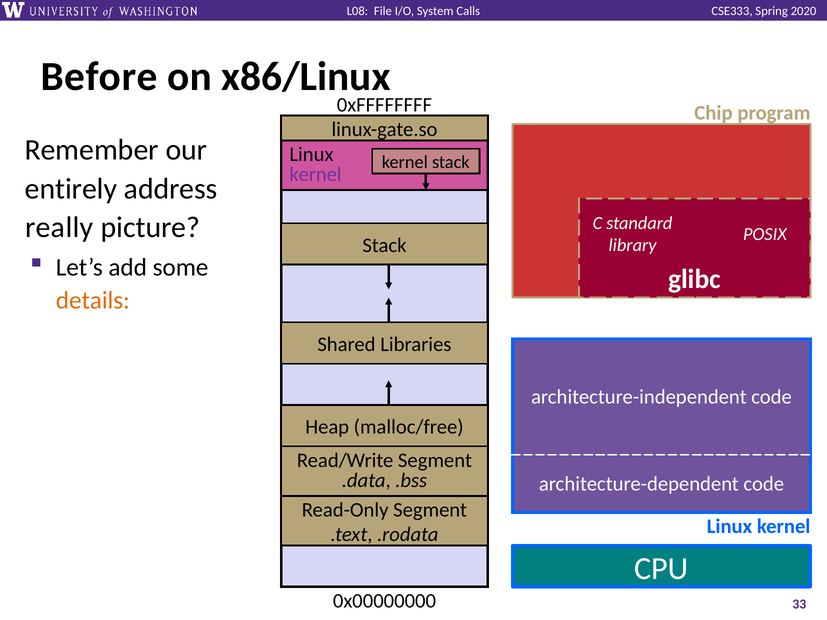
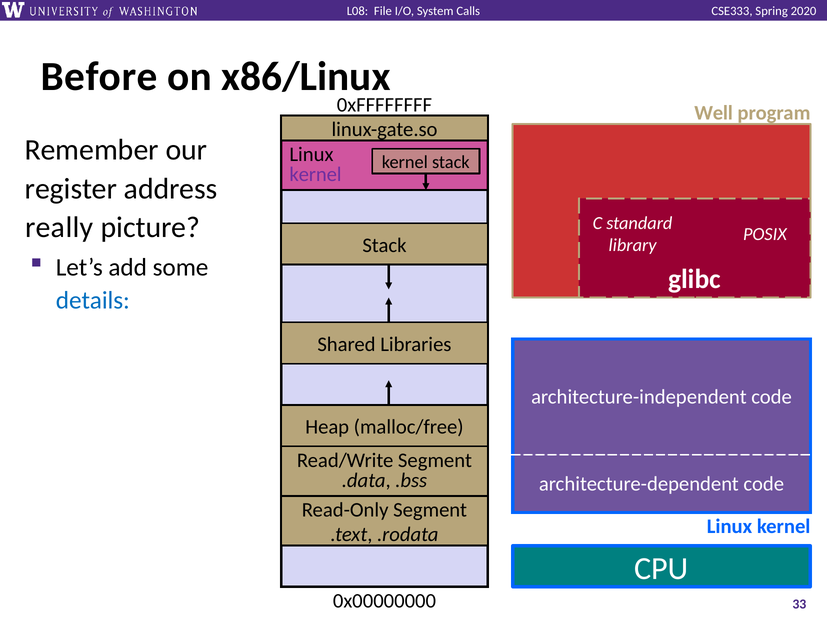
Chip: Chip -> Well (714, 113)
entirely: entirely -> register (71, 189)
details colour: orange -> blue (93, 300)
